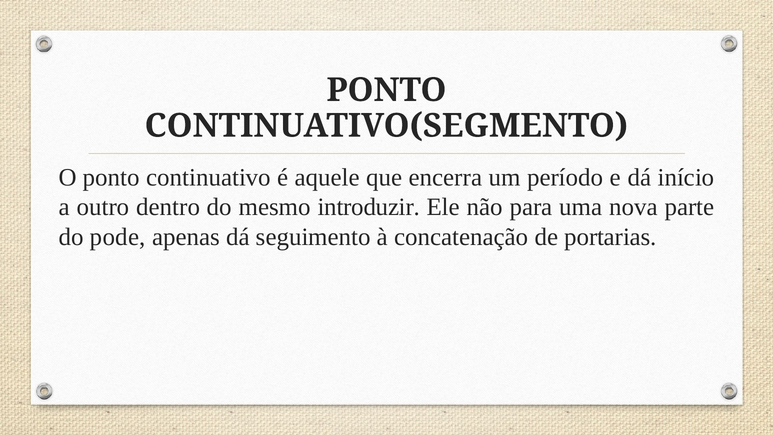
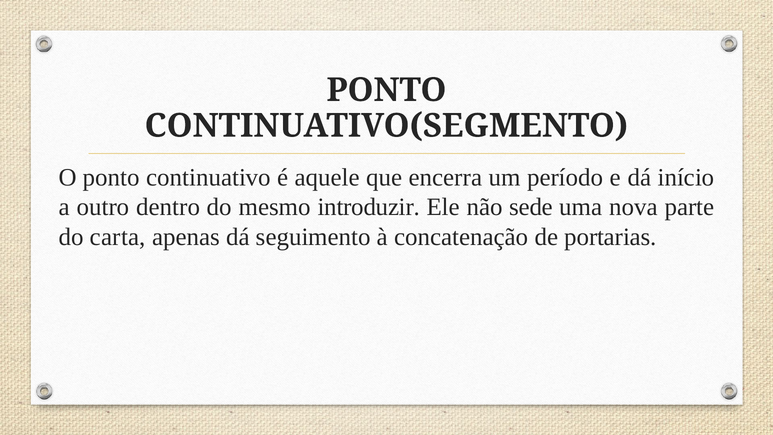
para: para -> sede (531, 207)
pode: pode -> carta (118, 237)
